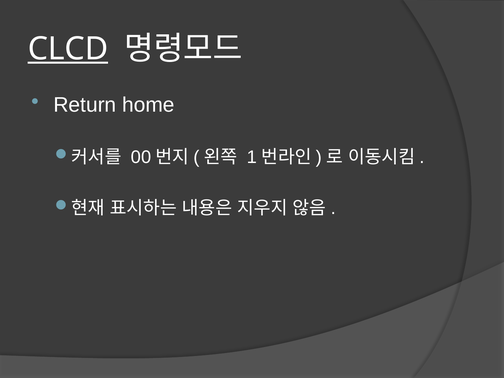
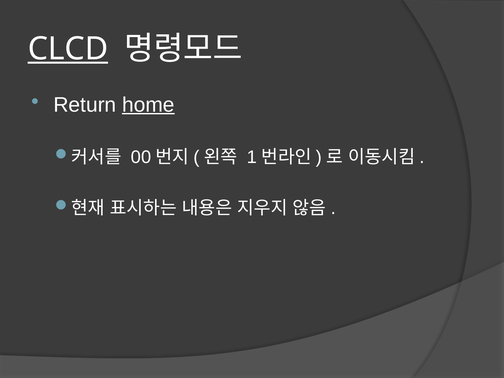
home underline: none -> present (148, 105)
